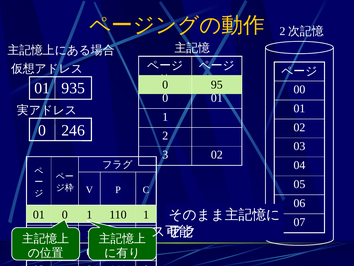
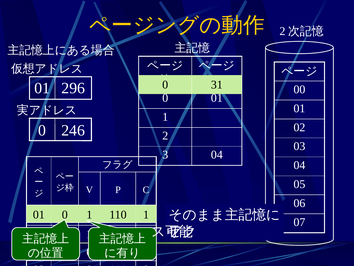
95: 95 -> 31 (217, 85)
935: 935 -> 296 (73, 88)
3 02: 02 -> 04 (217, 155)
